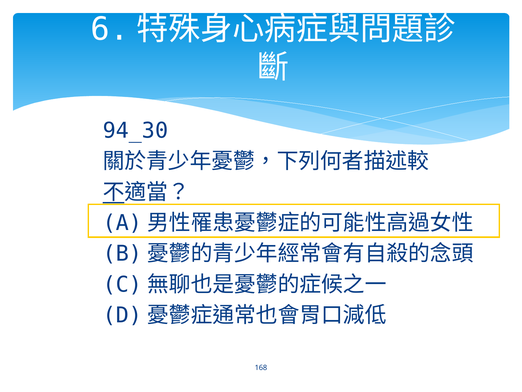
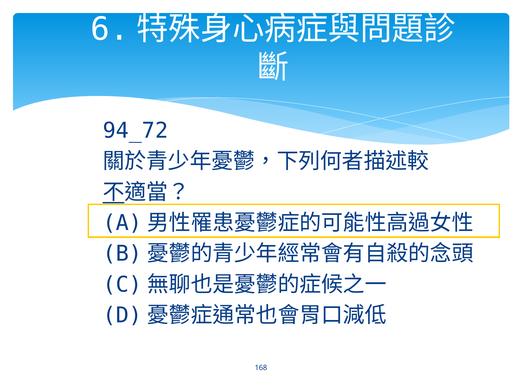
94_30: 94_30 -> 94_72 (135, 130)
